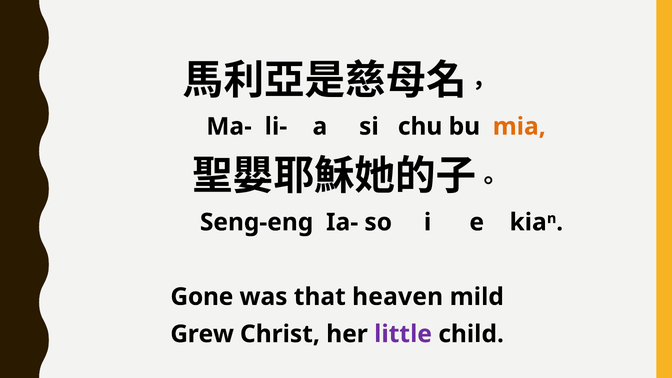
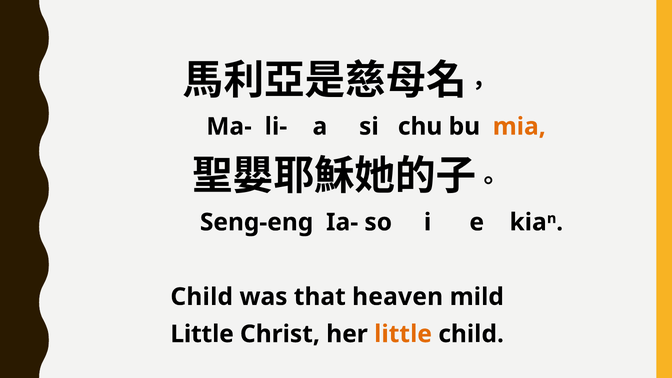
Gone: Gone -> Child (202, 297)
Grew: Grew -> Little (202, 334)
little colour: purple -> orange (403, 334)
